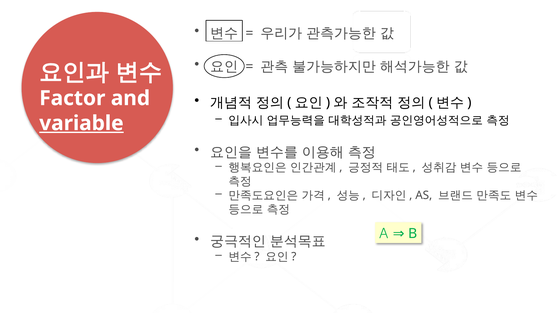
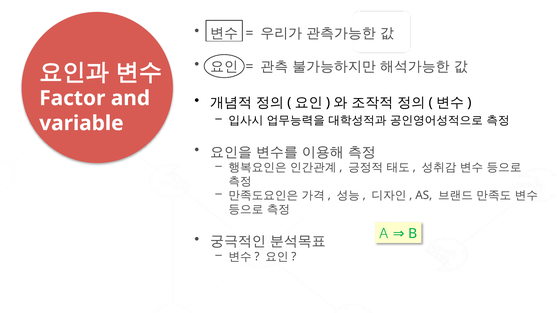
variable underline: present -> none (81, 123)
